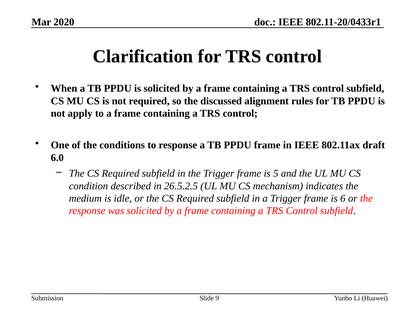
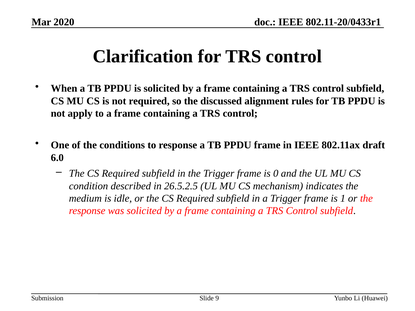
5: 5 -> 0 (276, 174)
6: 6 -> 1 (343, 199)
